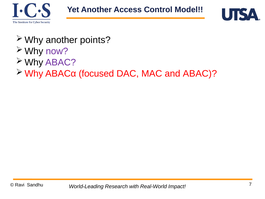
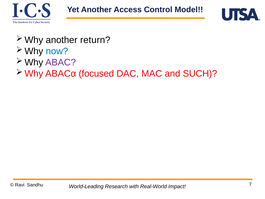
points: points -> return (95, 40)
now colour: purple -> blue (57, 51)
and ABAC: ABAC -> SUCH (200, 74)
